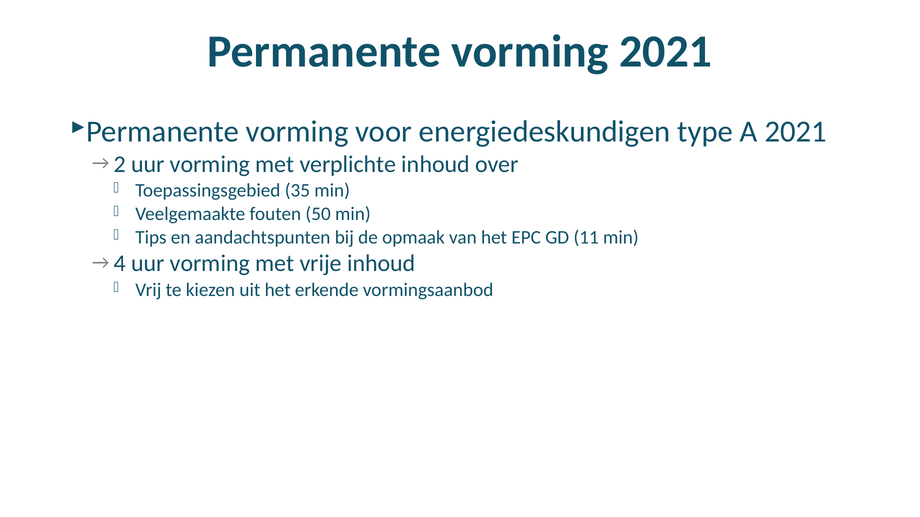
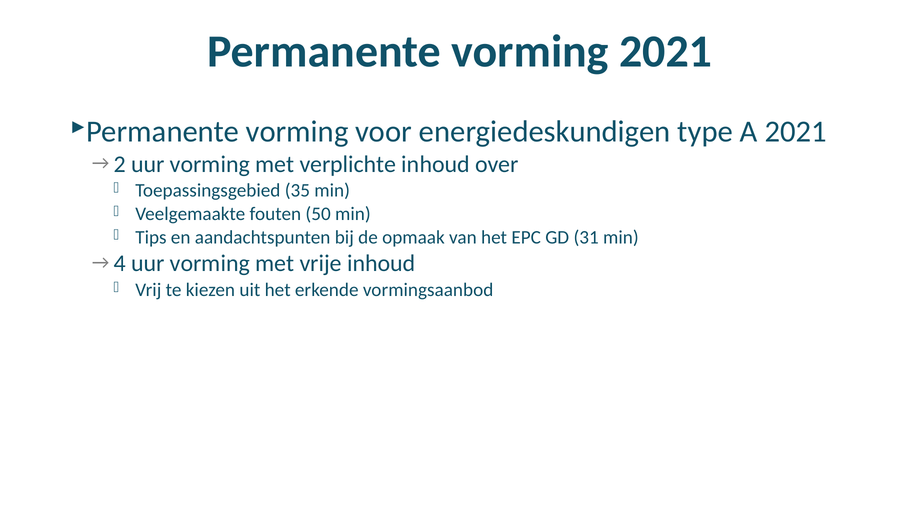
11: 11 -> 31 (586, 238)
